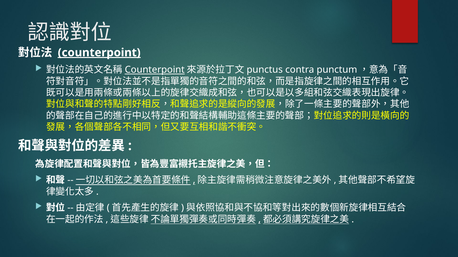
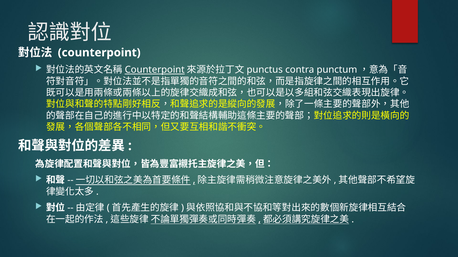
counterpoint underline: present -> none (99, 53)
